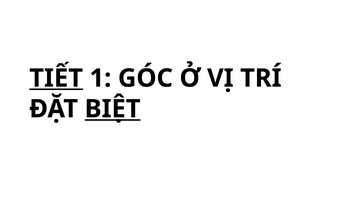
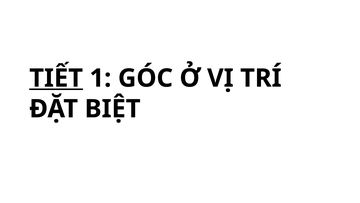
BIỆT underline: present -> none (113, 109)
